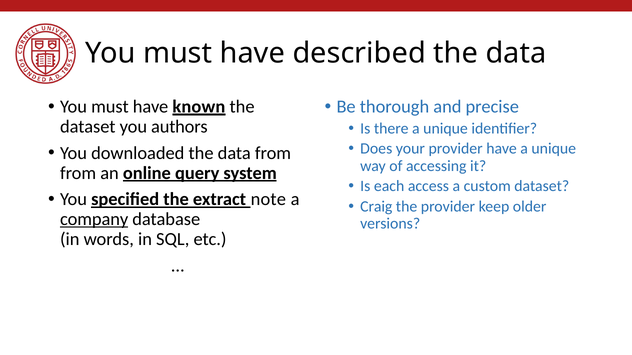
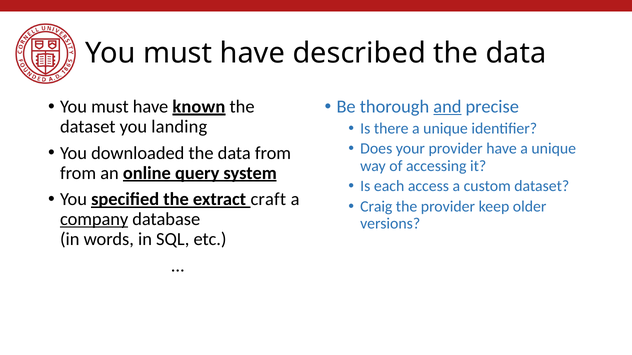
and underline: none -> present (447, 107)
authors: authors -> landing (179, 127)
note: note -> craft (268, 200)
